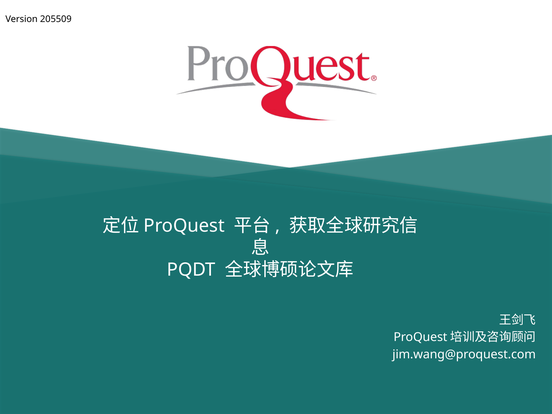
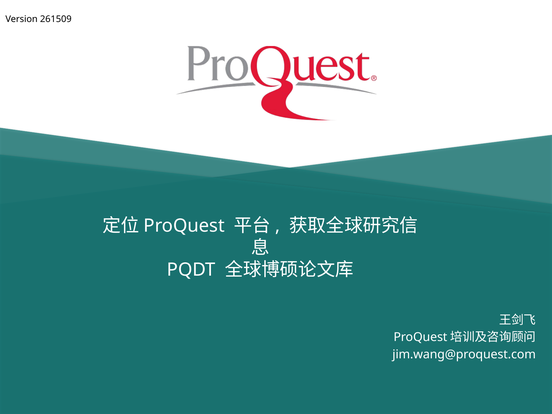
205509: 205509 -> 261509 (56, 19)
